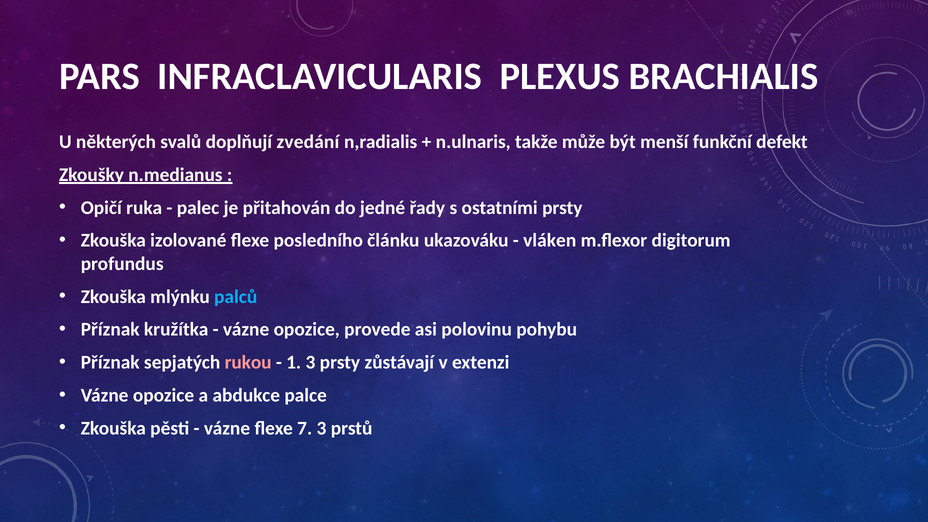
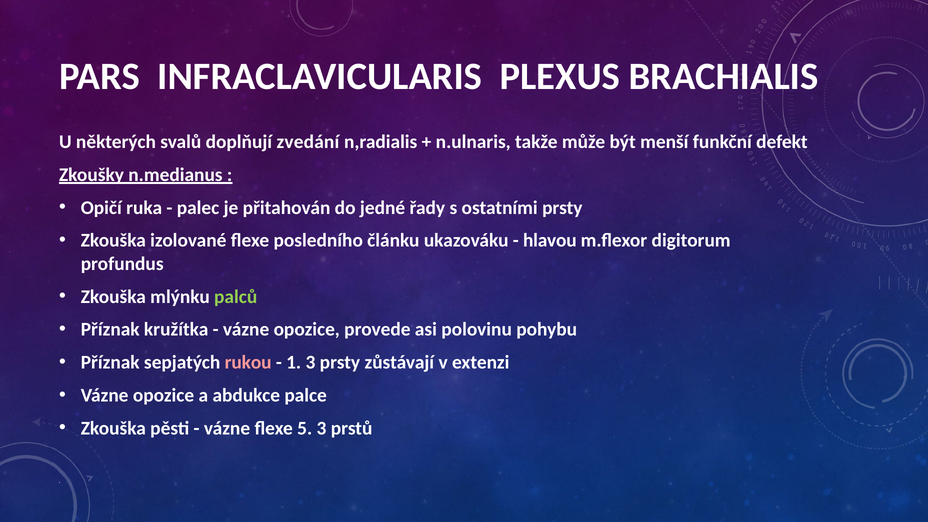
vláken: vláken -> hlavou (550, 241)
palců colour: light blue -> light green (236, 297)
7: 7 -> 5 (305, 428)
